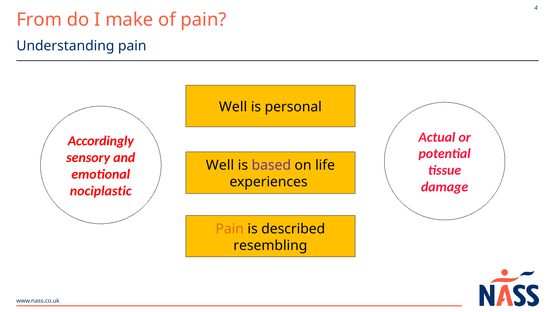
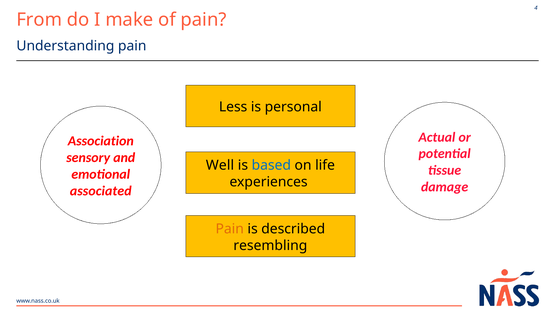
Well: Well -> Less (233, 107)
Accordingly: Accordingly -> Association (101, 141)
based colour: purple -> blue (271, 165)
nociplastic: nociplastic -> associated (101, 191)
